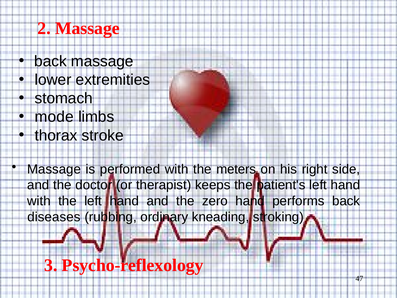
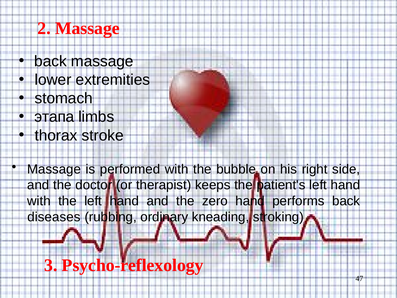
mode: mode -> этапа (54, 117)
meters: meters -> bubble (236, 169)
